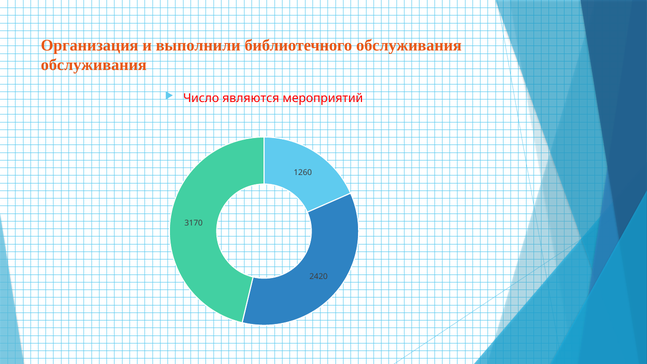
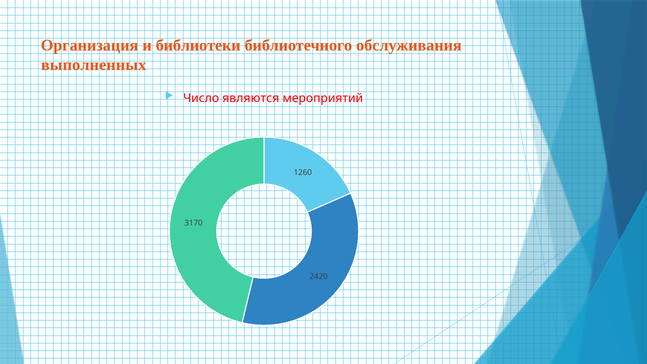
выполнили: выполнили -> библиотеки (198, 46)
обслуживания: обслуживания -> выполненных (94, 65)
